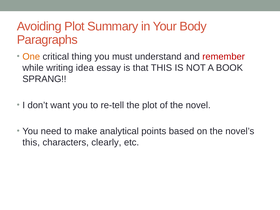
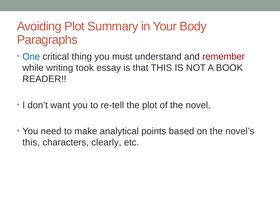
One colour: orange -> blue (31, 57)
idea: idea -> took (85, 68)
SPRANG: SPRANG -> READER (44, 79)
